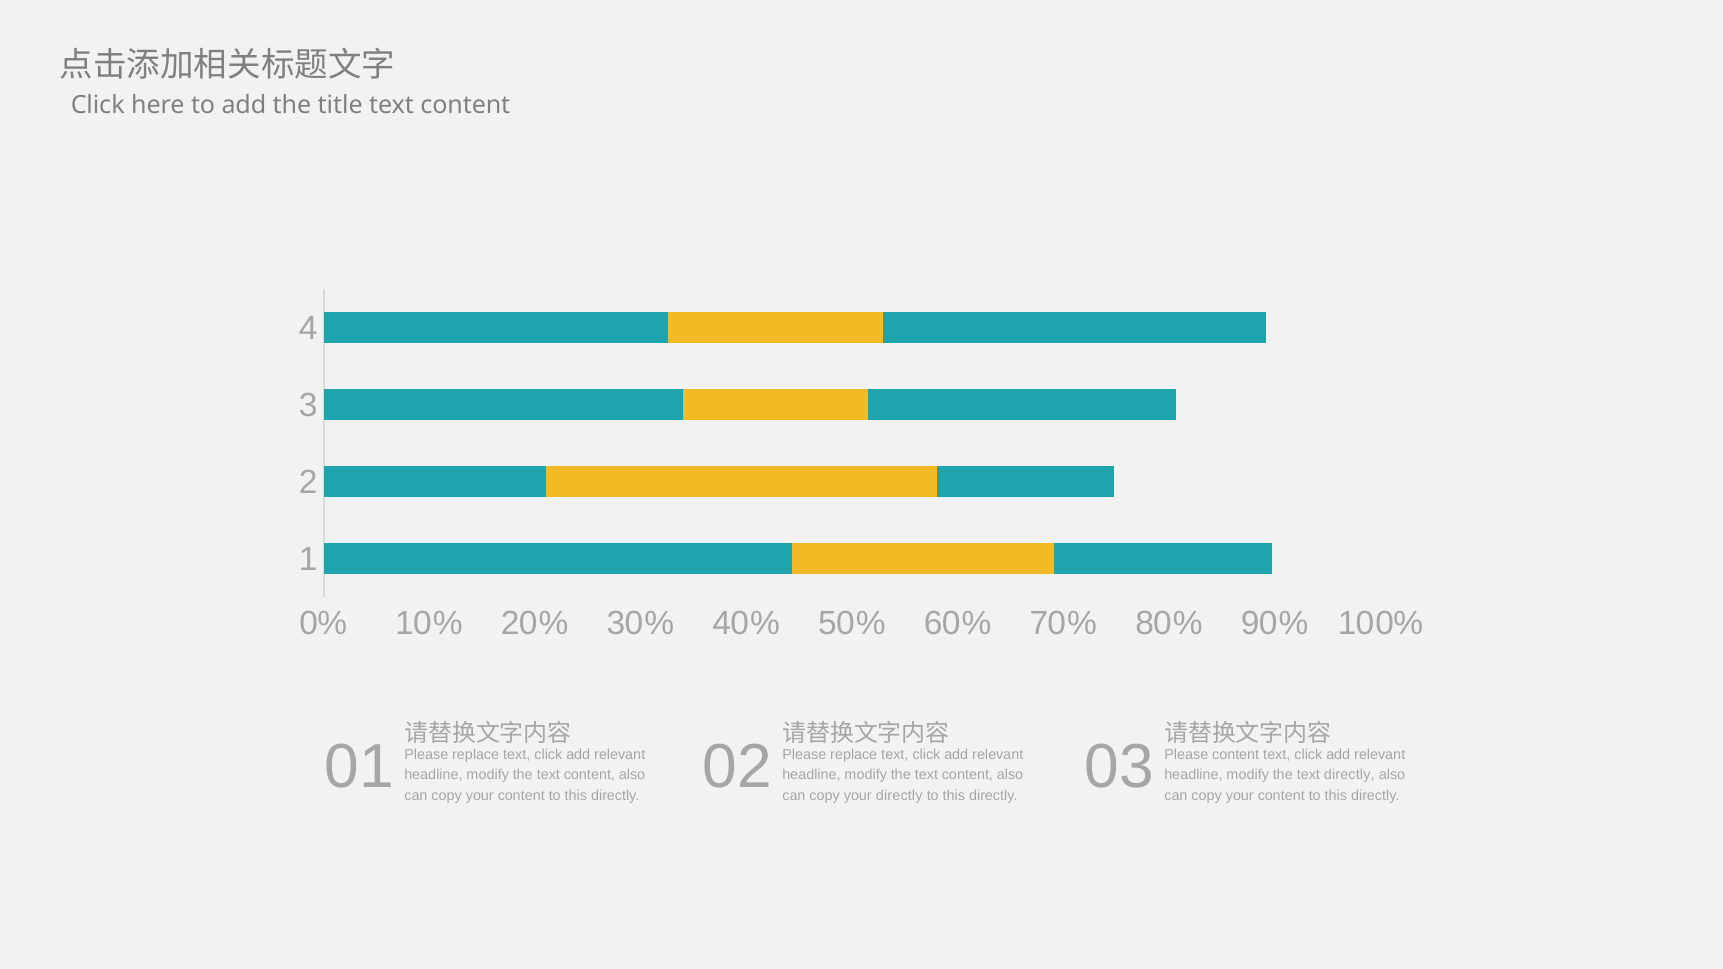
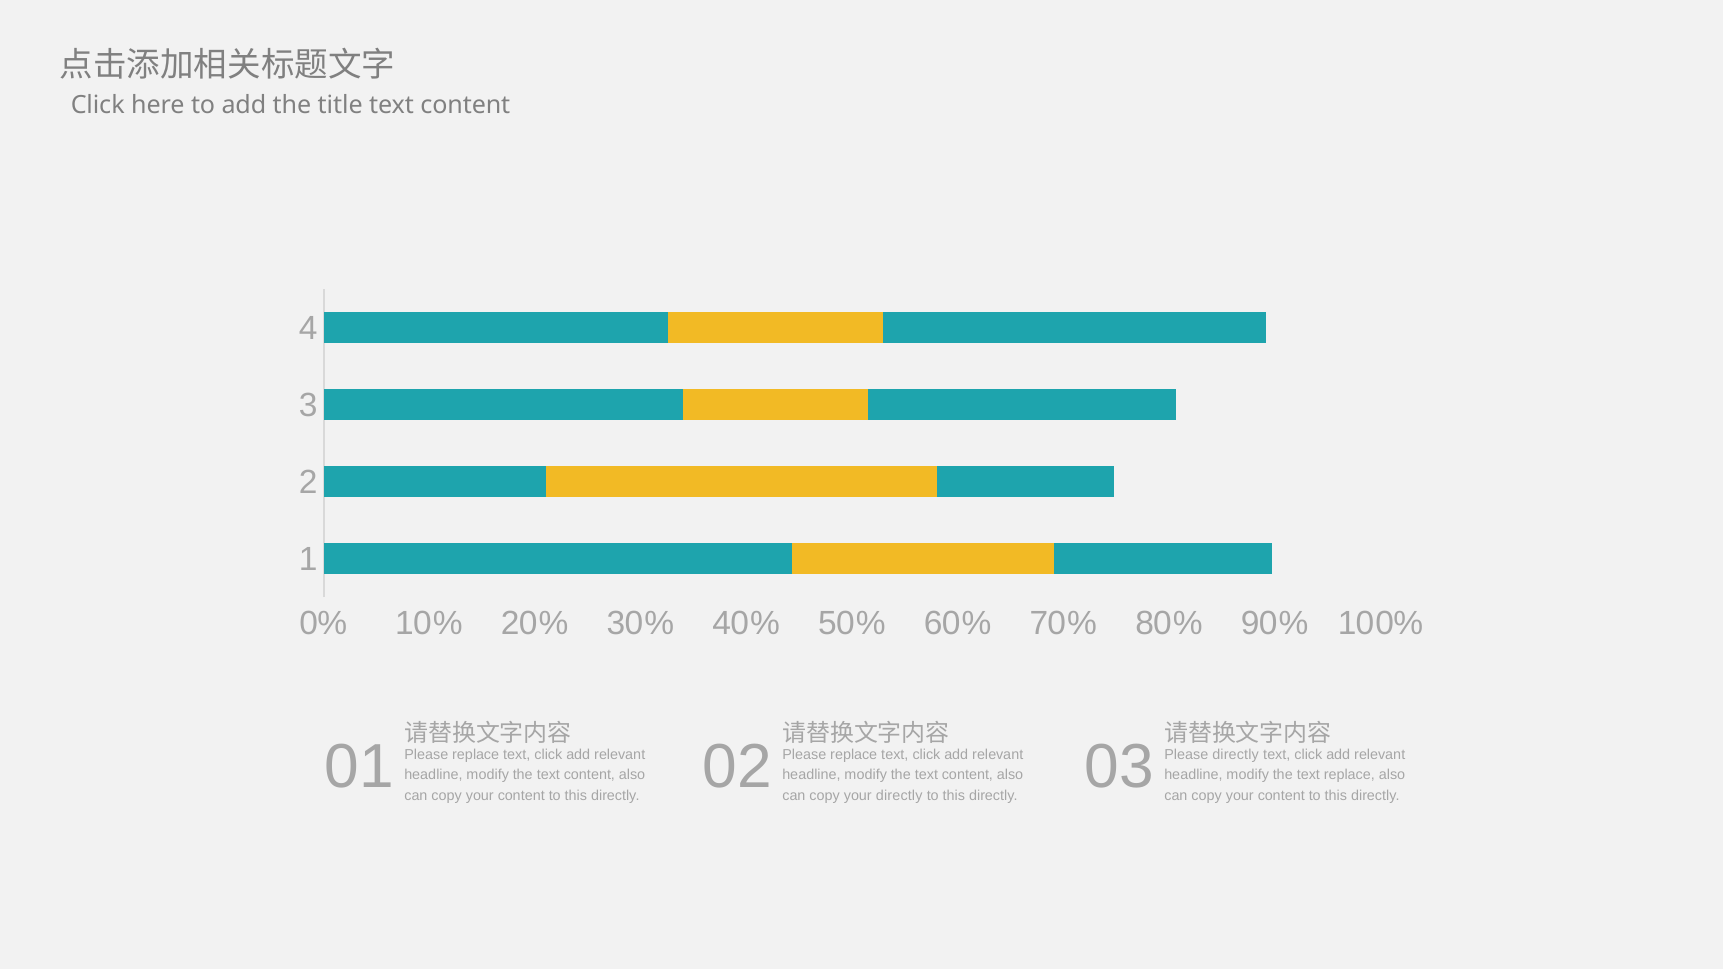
Please content: content -> directly (1236, 754)
text directly: directly -> replace (1349, 775)
